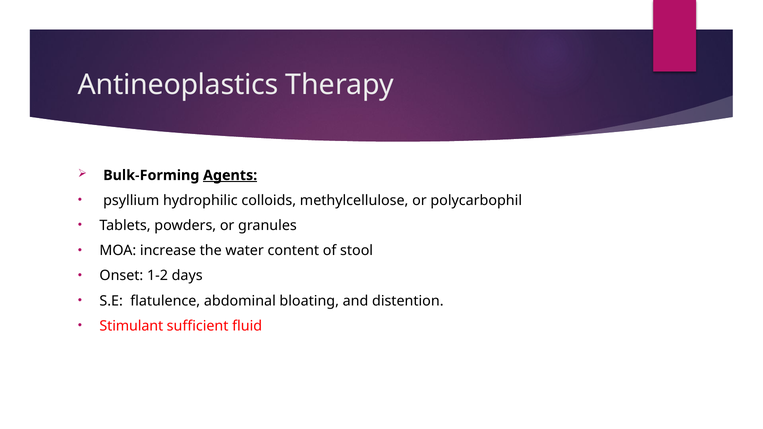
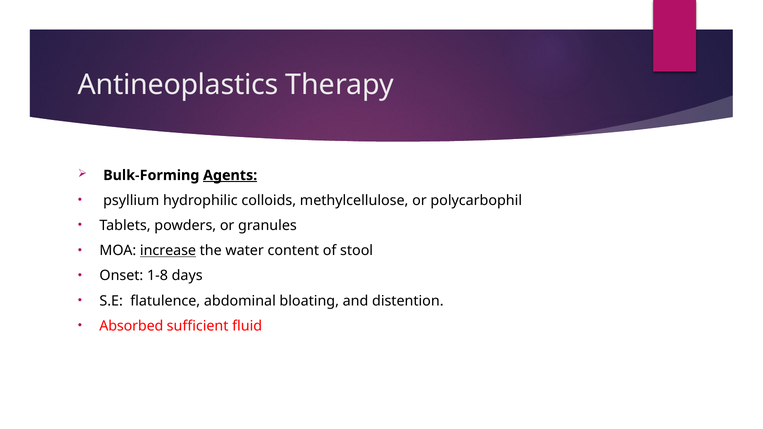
increase underline: none -> present (168, 251)
1-2: 1-2 -> 1-8 (158, 276)
Stimulant: Stimulant -> Absorbed (131, 326)
